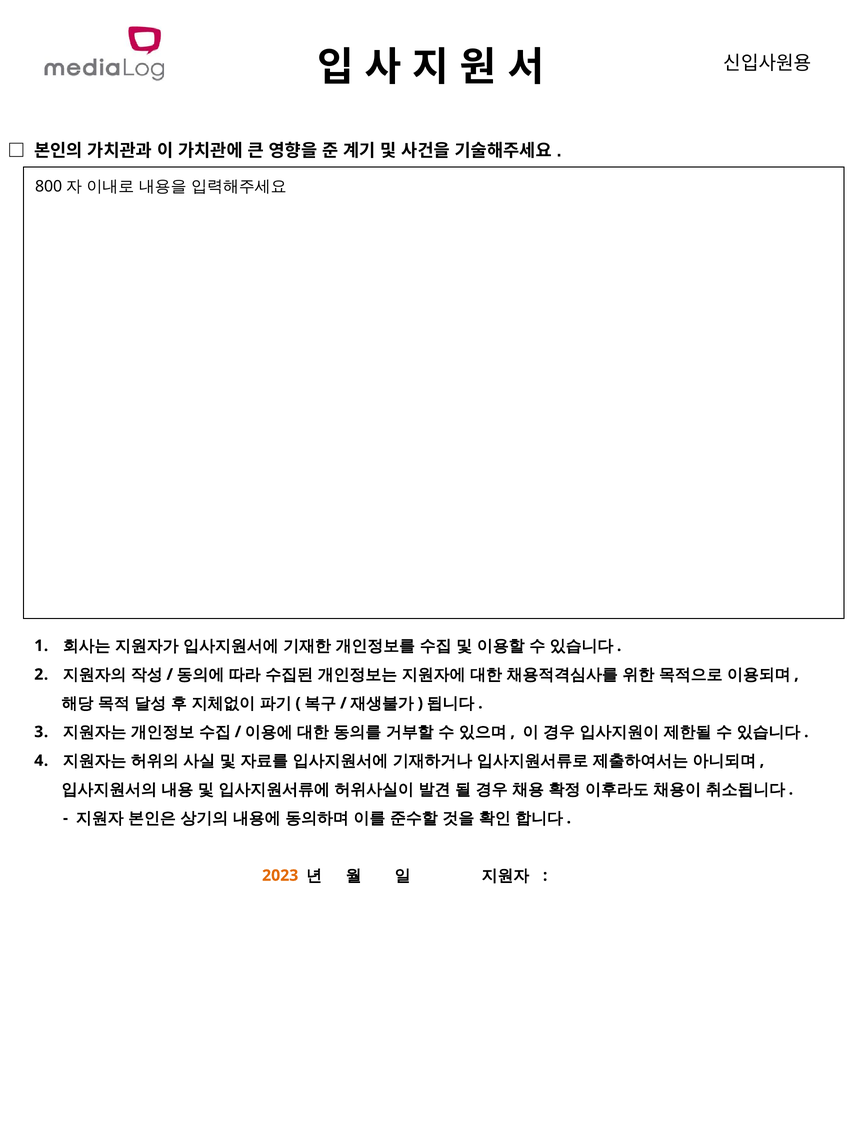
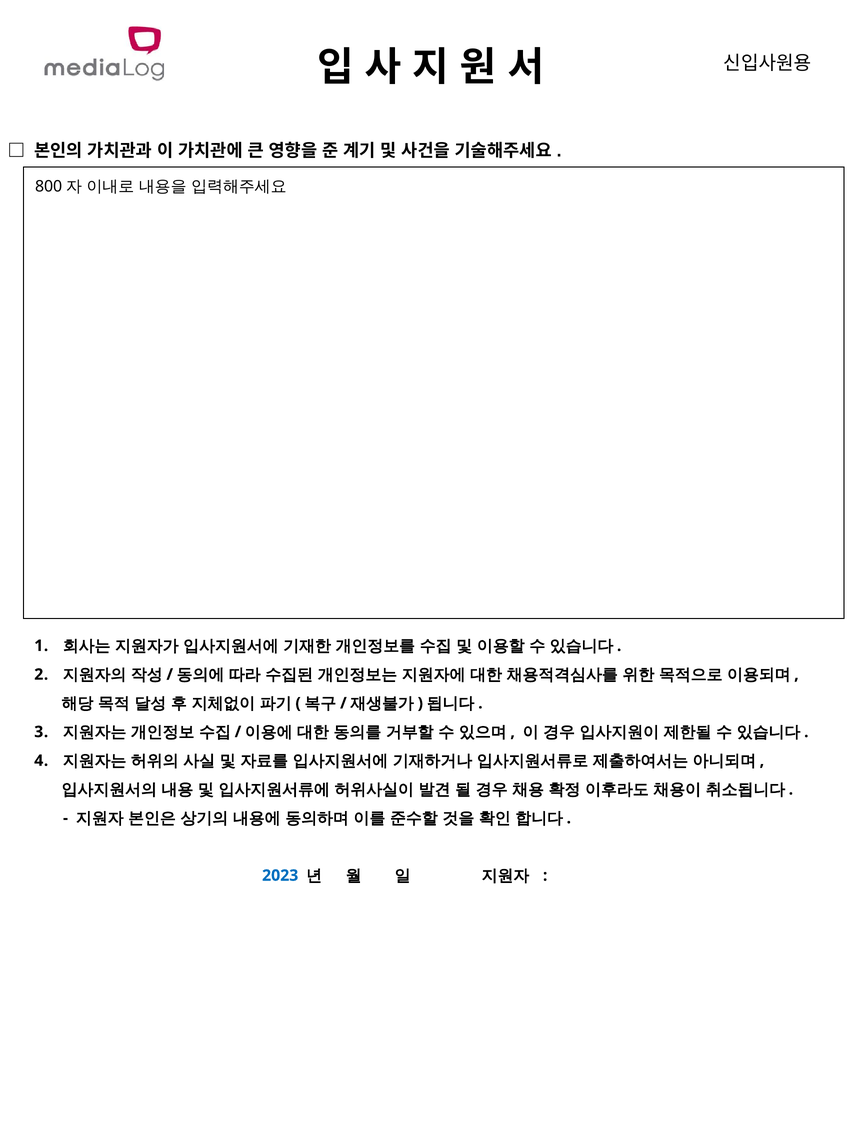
2023 colour: orange -> blue (280, 875)
